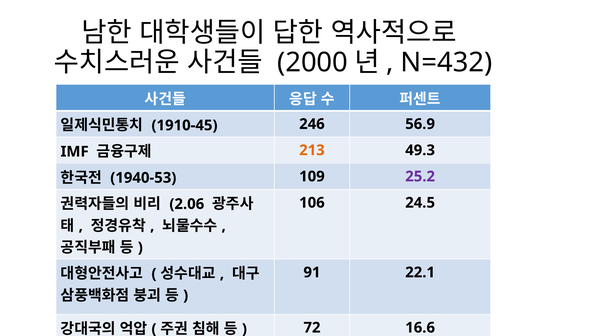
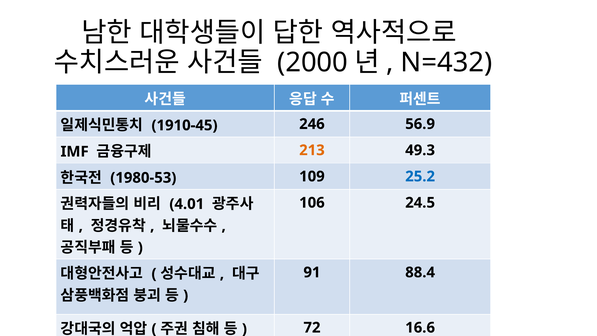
1940-53: 1940-53 -> 1980-53 (143, 178)
25.2 colour: purple -> blue (420, 176)
2.06: 2.06 -> 4.01 (187, 204)
22.1: 22.1 -> 88.4 (420, 272)
